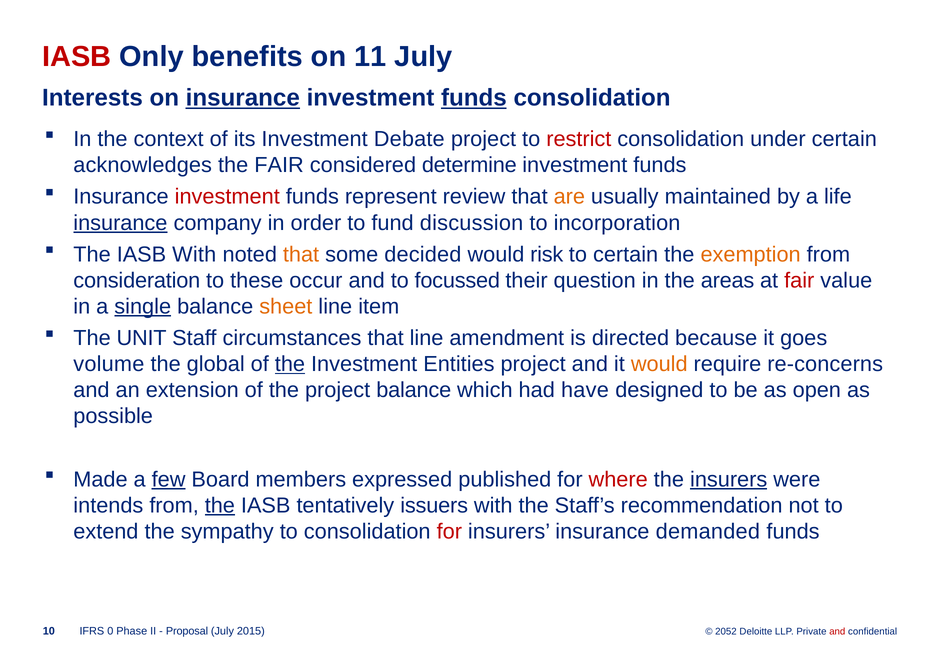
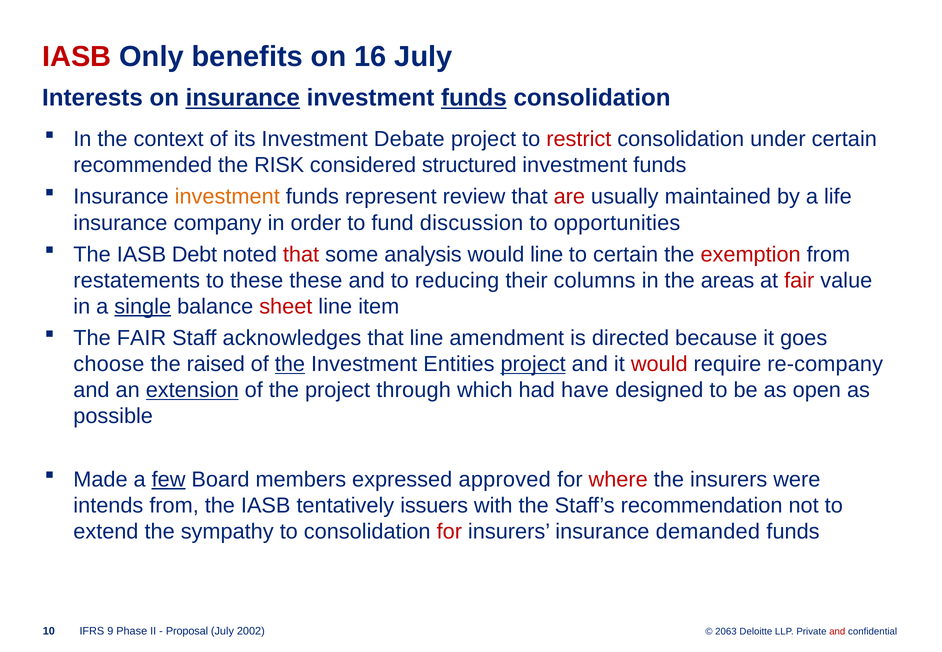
11: 11 -> 16 (370, 57)
acknowledges: acknowledges -> recommended (143, 165)
the FAIR: FAIR -> RISK (279, 165)
determine: determine -> structured (469, 165)
investment colour: red -> orange (227, 197)
are colour: orange -> red (569, 197)
insurance underline: present -> none (120, 223)
incorporation: incorporation -> opportunities (617, 223)
IASB With: With -> Debt (194, 254)
that colour: orange -> red (301, 254)
decided: decided -> analysis (423, 254)
would risk: risk -> line (547, 254)
exemption colour: orange -> red (751, 254)
consideration: consideration -> restatements (137, 281)
these occur: occur -> these (316, 281)
focussed: focussed -> reducing (457, 281)
question: question -> columns (595, 281)
sheet colour: orange -> red (286, 307)
The UNIT: UNIT -> FAIR (141, 338)
circumstances: circumstances -> acknowledges (292, 338)
volume: volume -> choose (109, 364)
global: global -> raised (216, 364)
project underline: none -> present (533, 364)
would colour: orange -> red (659, 364)
re-concerns: re-concerns -> re-company (825, 364)
extension underline: none -> present (192, 390)
project balance: balance -> through (414, 390)
published: published -> approved (505, 479)
insurers underline: present -> none (729, 479)
the underline: present -> none (220, 506)
0: 0 -> 9 (110, 631)
2015: 2015 -> 2002 (251, 631)
2052: 2052 -> 2063 (726, 632)
